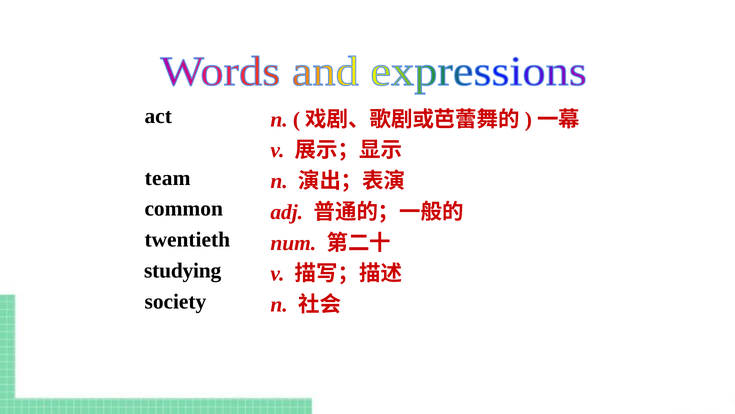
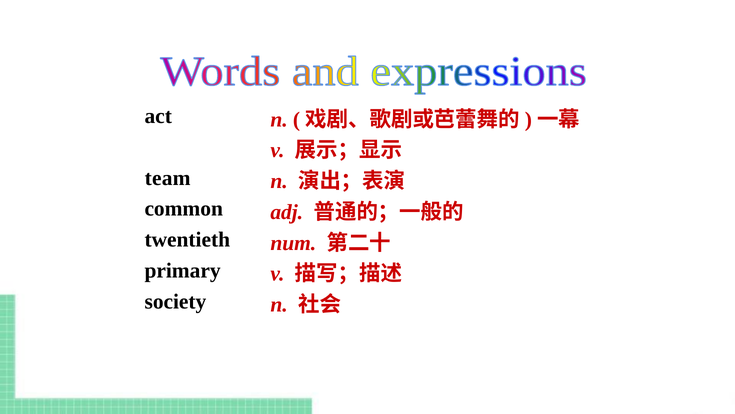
studying: studying -> primary (183, 270)
